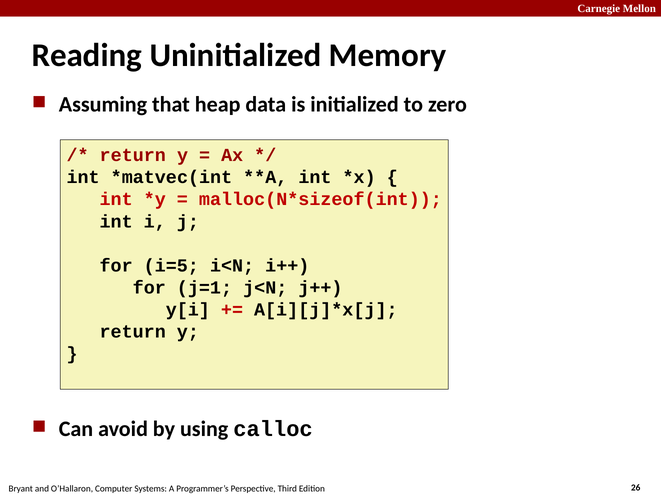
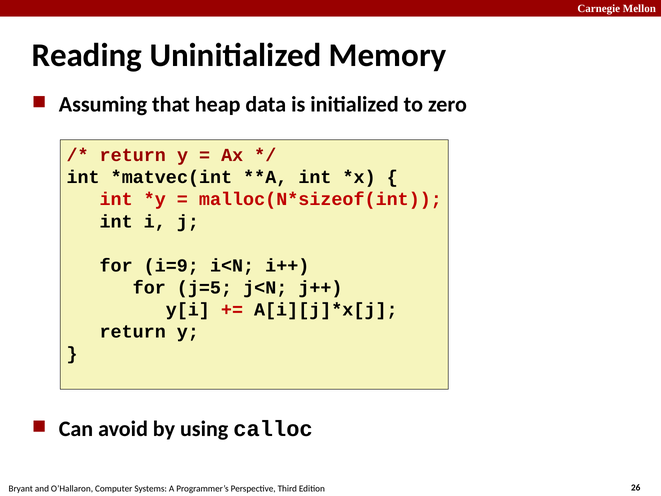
i=5: i=5 -> i=9 (171, 265)
j=1: j=1 -> j=5 (204, 287)
